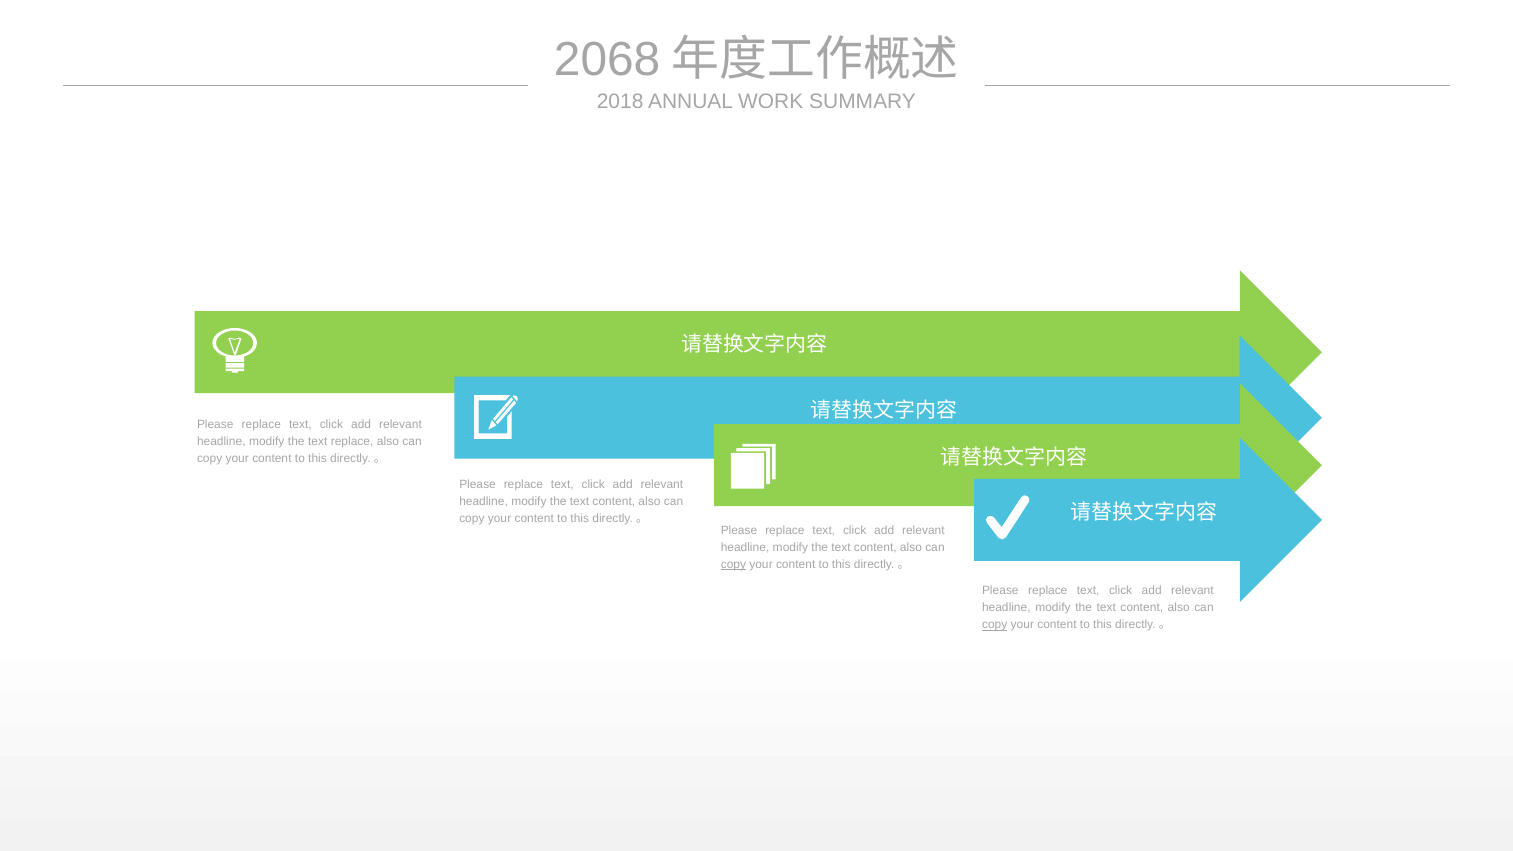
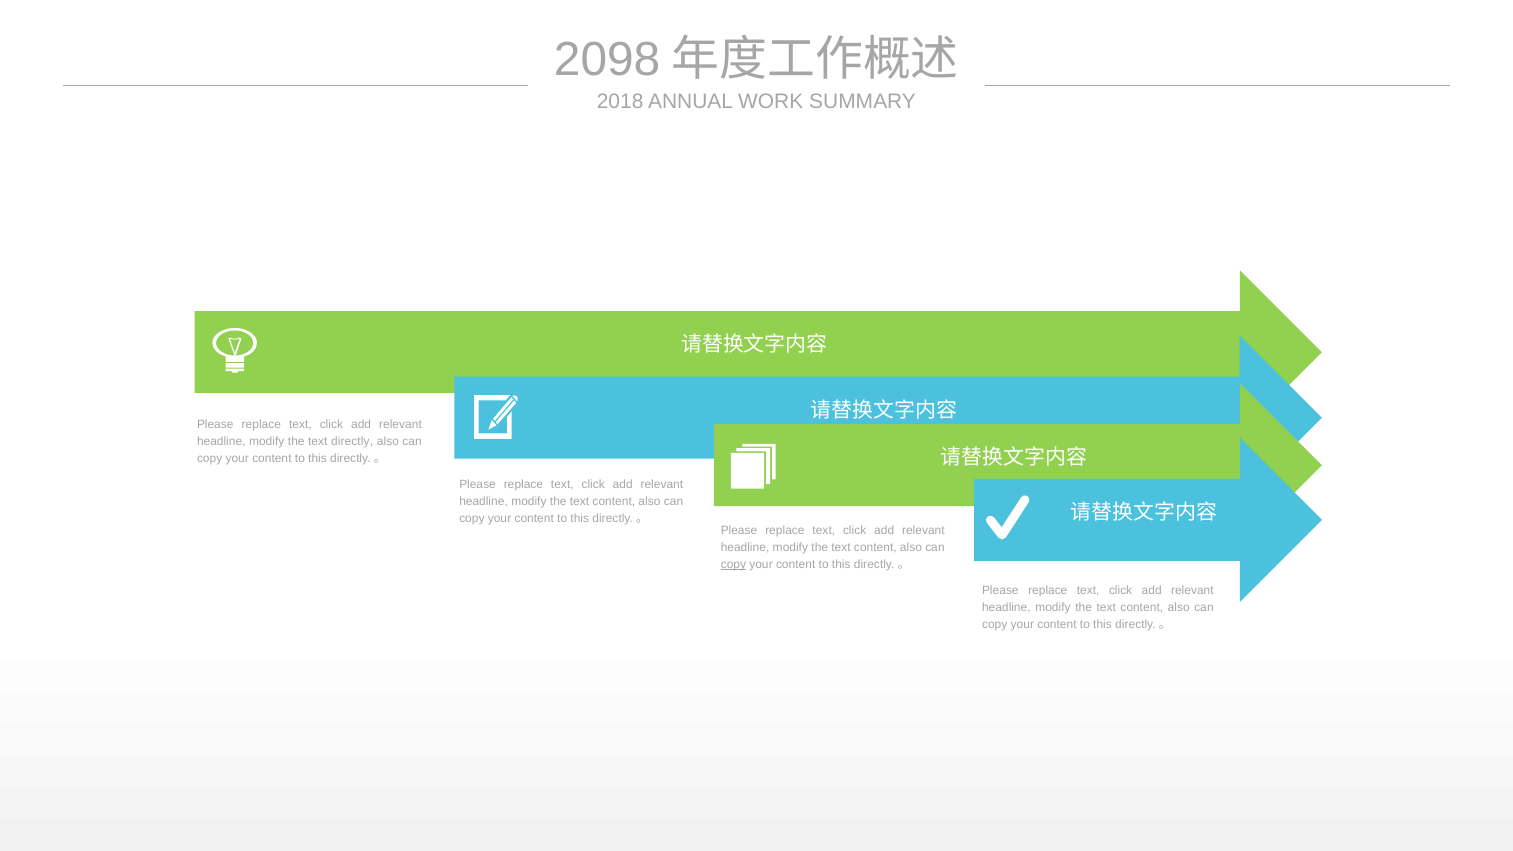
2068: 2068 -> 2098 (607, 60)
text replace: replace -> directly (352, 441)
copy underline: present -> none (995, 625)
